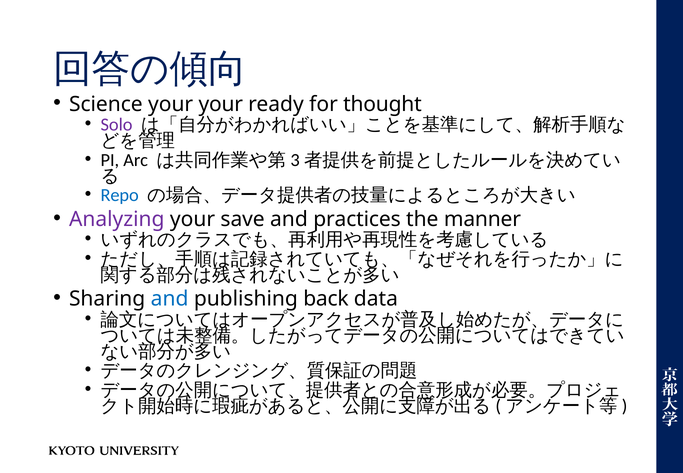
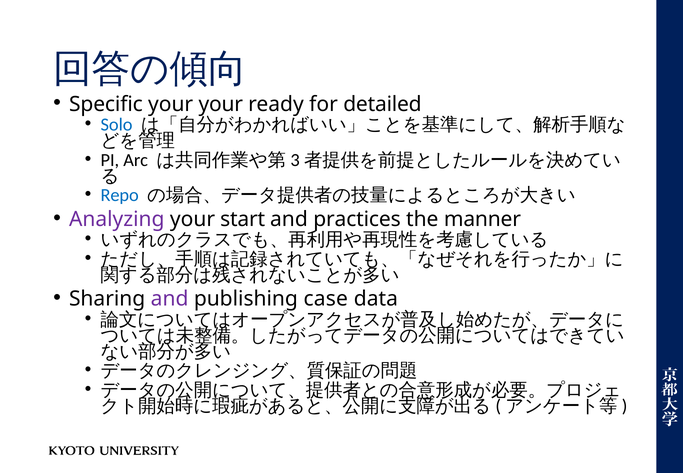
Science: Science -> Specific (106, 104)
thought: thought -> detailed (382, 104)
Solo colour: purple -> blue (117, 125)
save: save -> start (243, 219)
and colour: blue -> purple (170, 299)
back: back -> case (326, 299)
